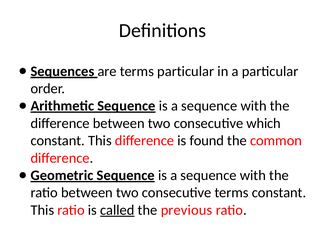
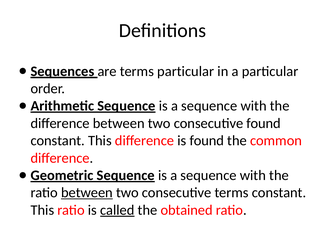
consecutive which: which -> found (264, 123)
between underline: none -> present (87, 193)
previous: previous -> obtained (187, 210)
